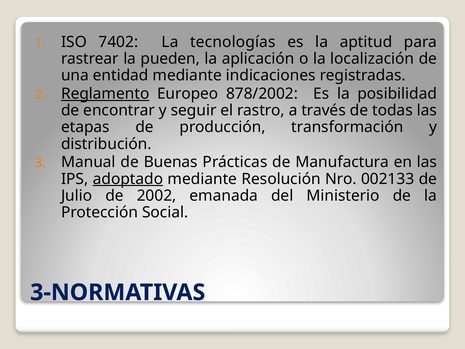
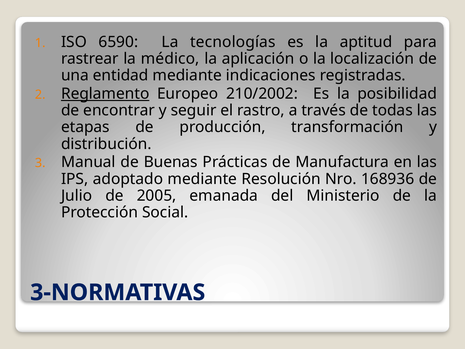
7402: 7402 -> 6590 (118, 42)
pueden: pueden -> médico (170, 59)
878/2002: 878/2002 -> 210/2002 (262, 94)
adoptado underline: present -> none (128, 179)
002133: 002133 -> 168936 (388, 179)
2002: 2002 -> 2005 (157, 195)
